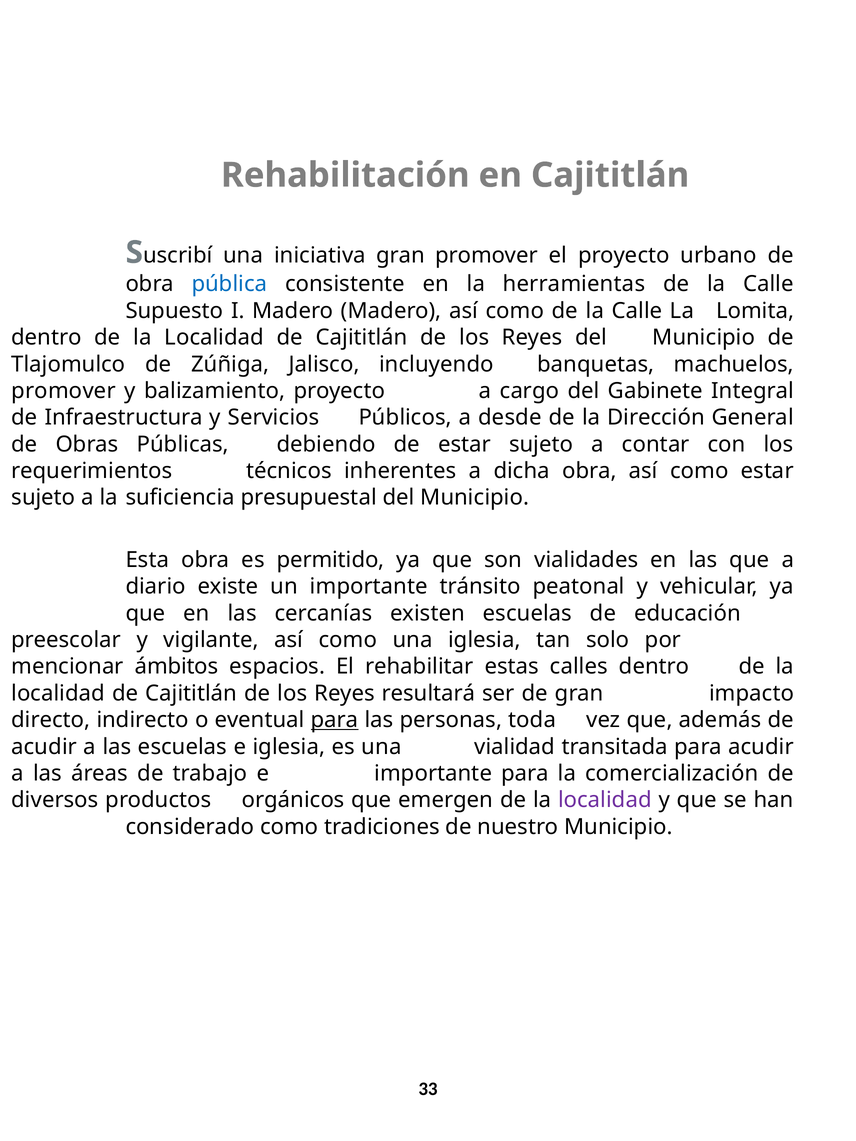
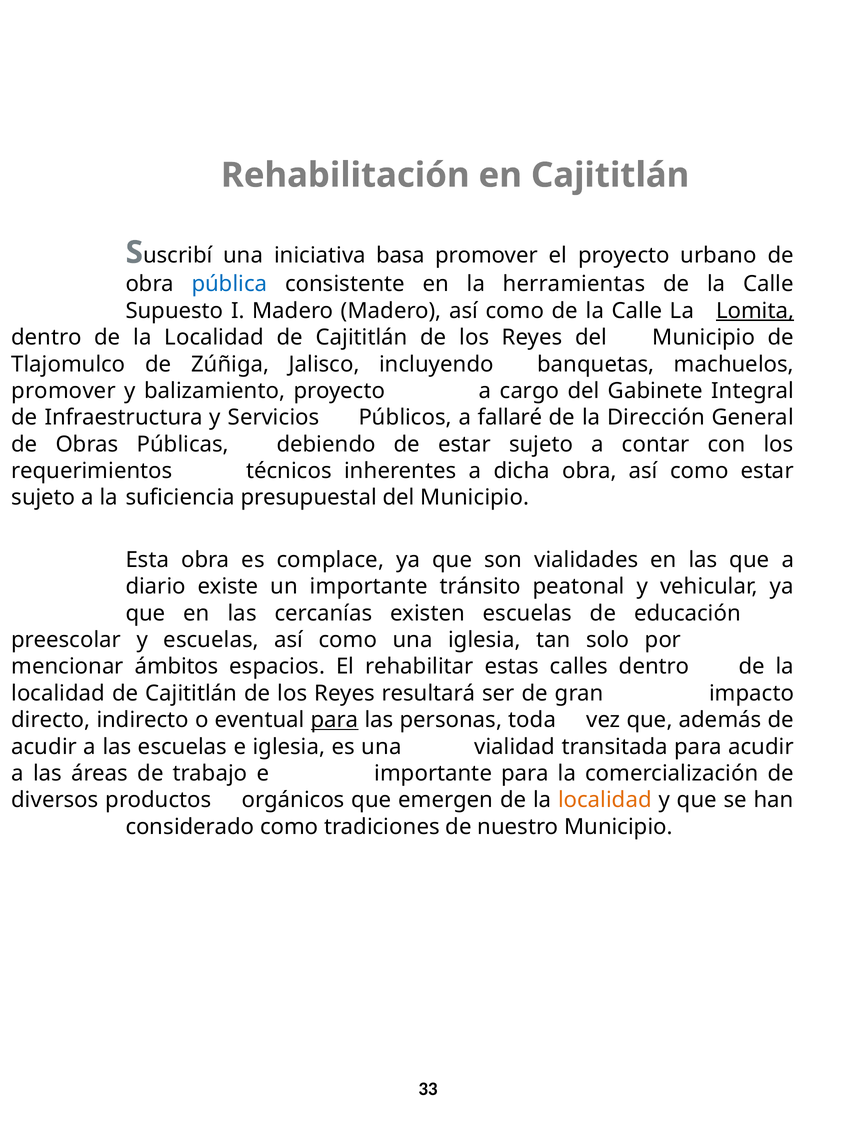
iniciativa gran: gran -> basa (401, 256)
Lomita underline: none -> present (755, 311)
desde: desde -> fallaré (510, 418)
permitido: permitido -> complace (330, 560)
y vigilante: vigilante -> escuelas (211, 640)
localidad colour: purple -> orange (605, 800)
